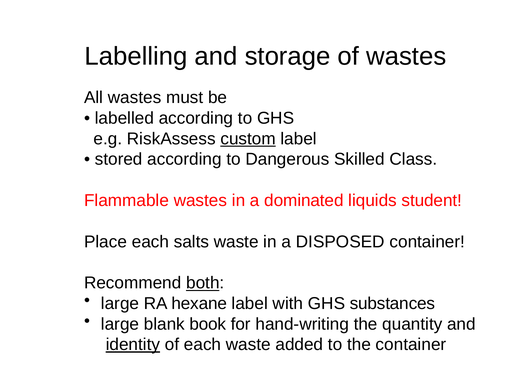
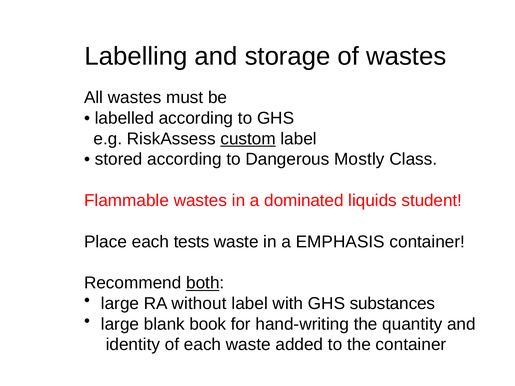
Skilled: Skilled -> Mostly (359, 159)
salts: salts -> tests (191, 242)
DISPOSED: DISPOSED -> EMPHASIS (340, 242)
hexane: hexane -> without (199, 304)
identity underline: present -> none (133, 345)
